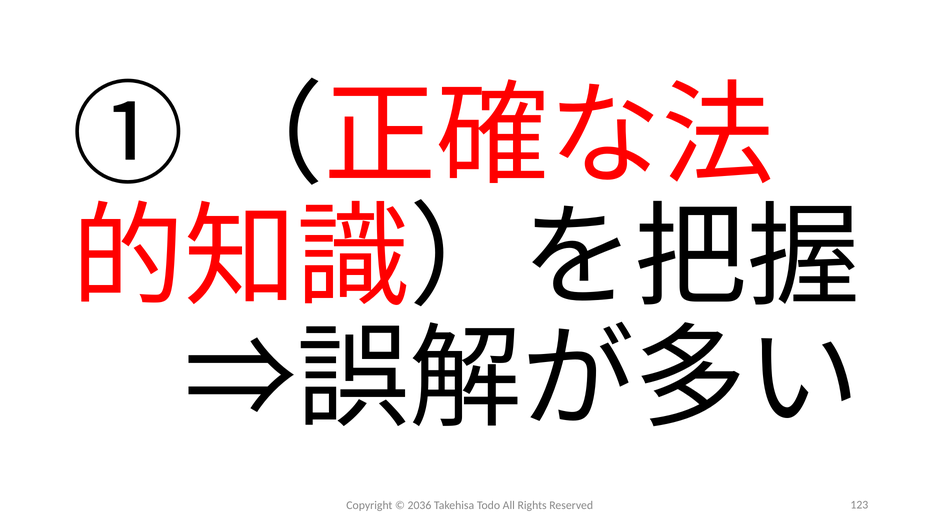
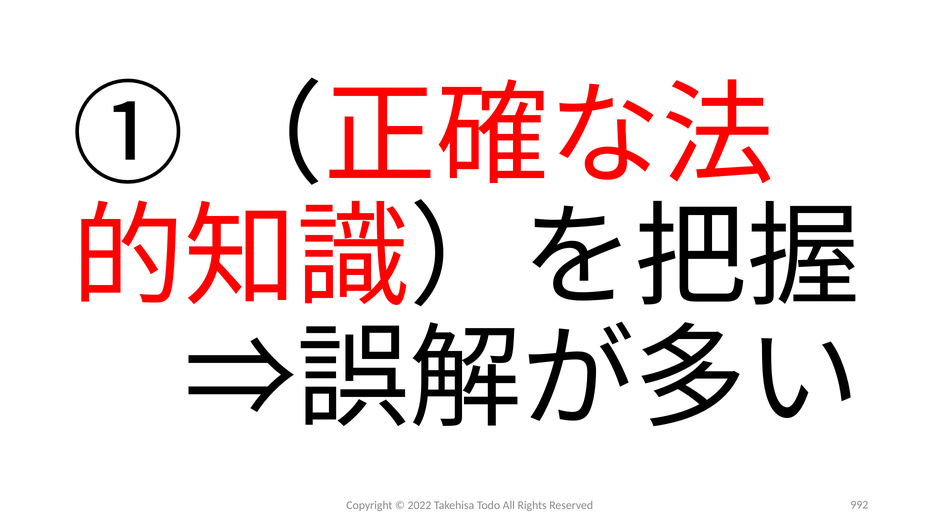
2036: 2036 -> 2022 (419, 505)
123: 123 -> 992 (859, 505)
